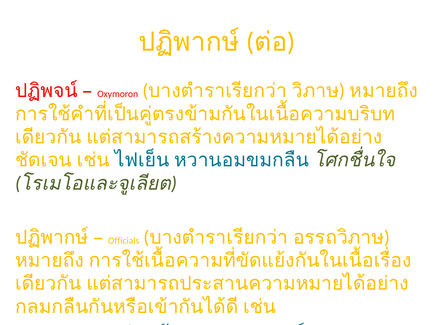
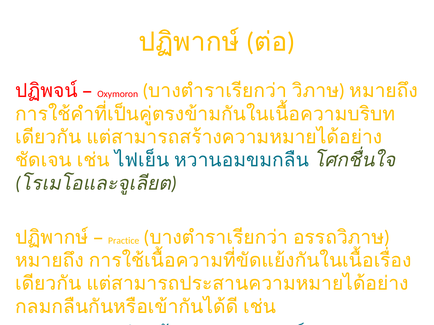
Officials: Officials -> Practice (124, 241)
